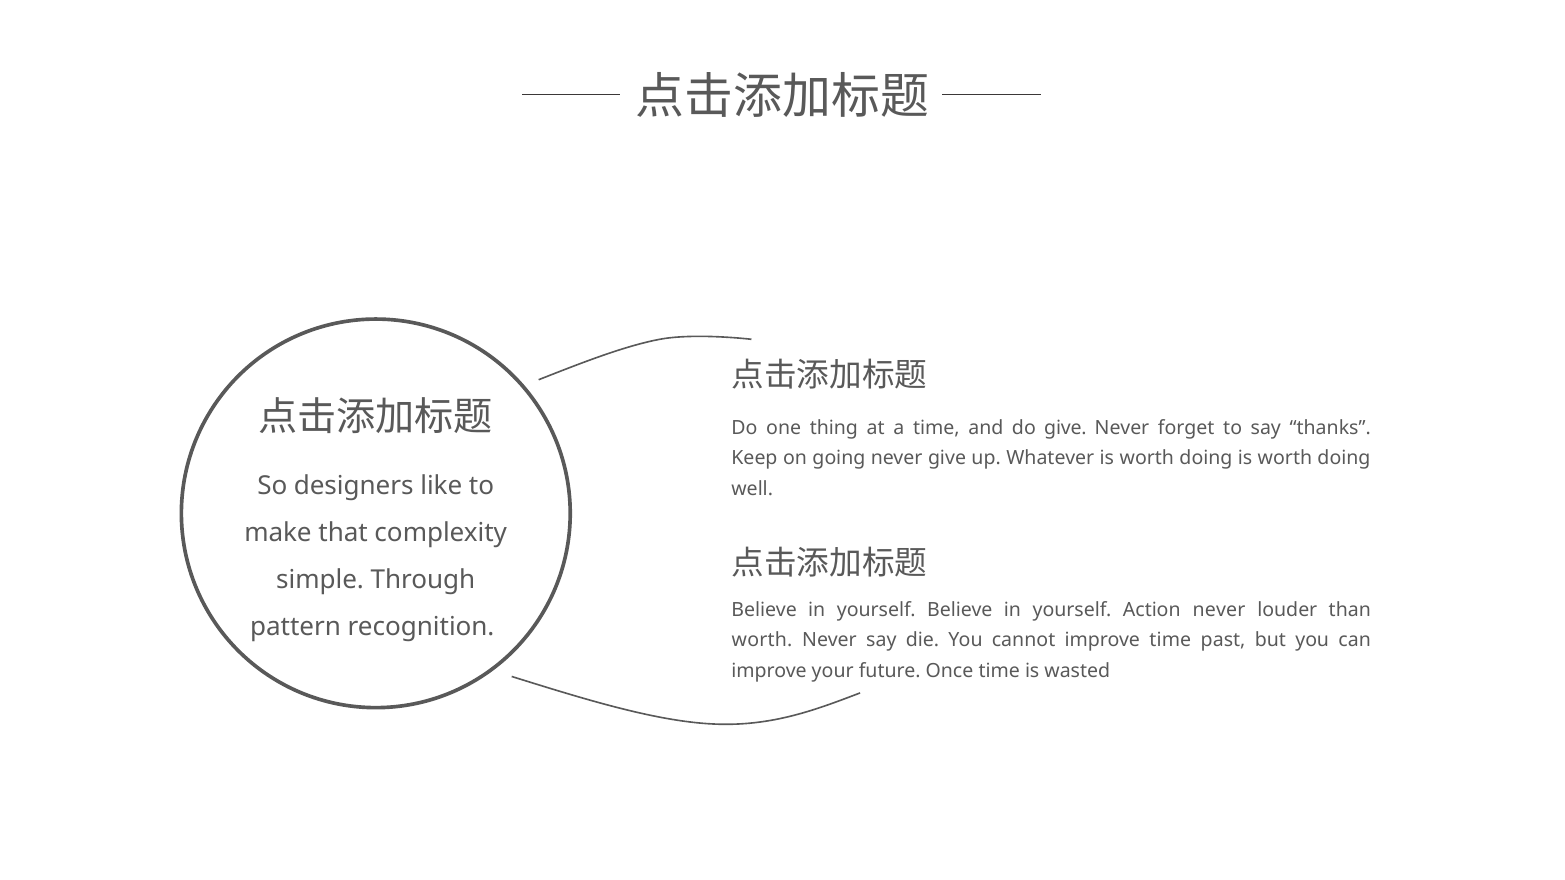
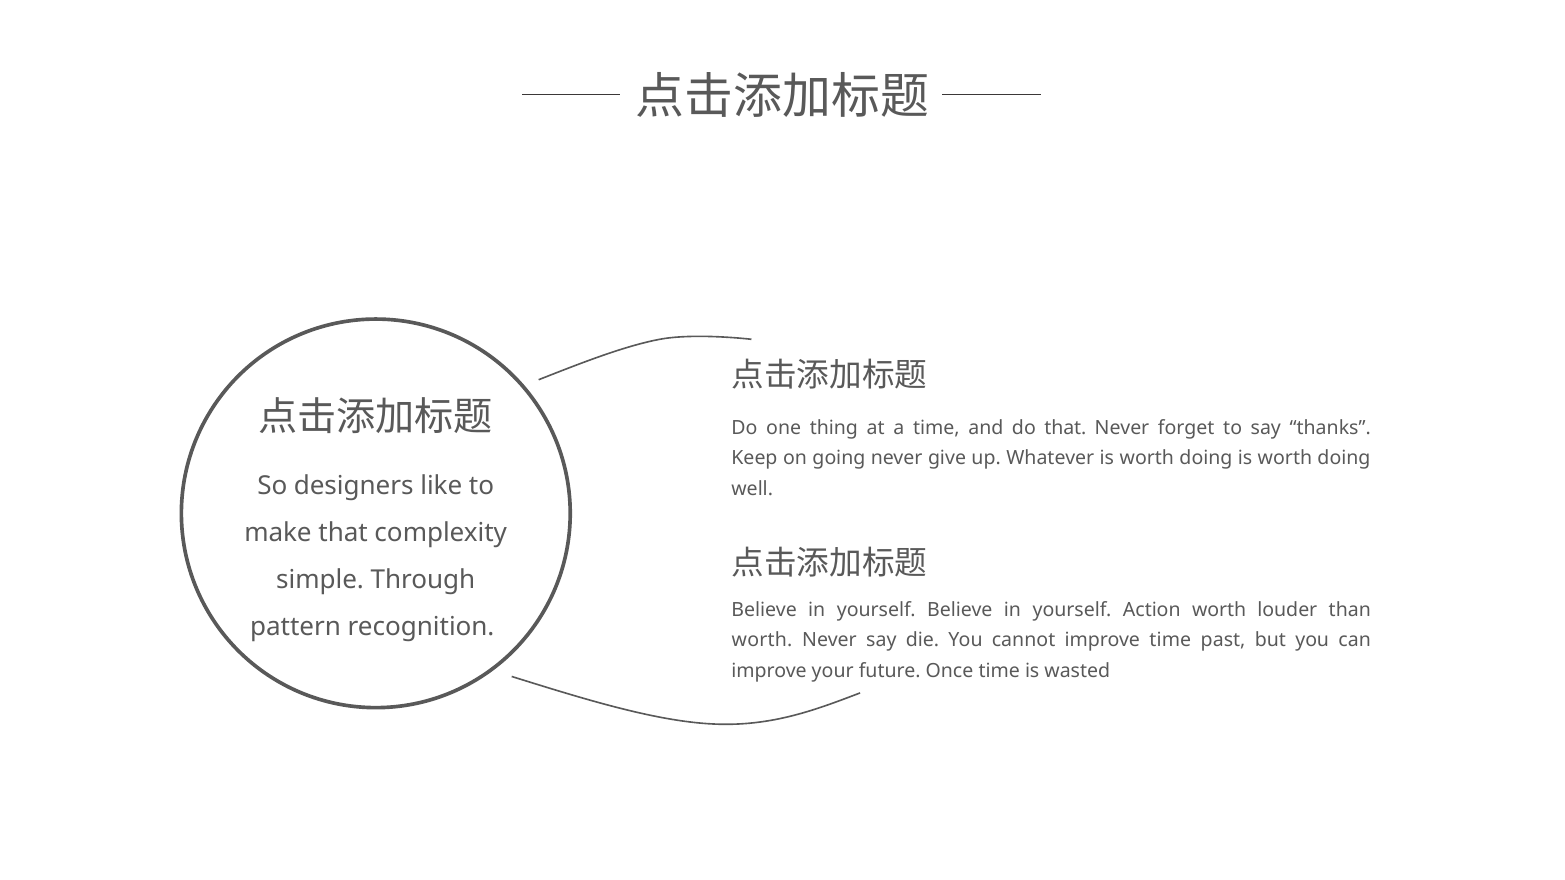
do give: give -> that (1065, 428)
Action never: never -> worth (1219, 610)
